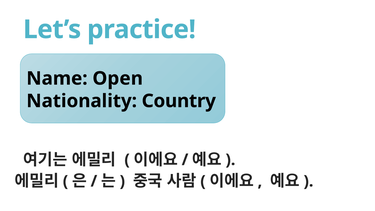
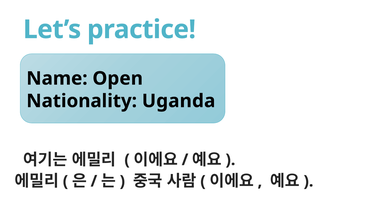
Country: Country -> Uganda (179, 101)
